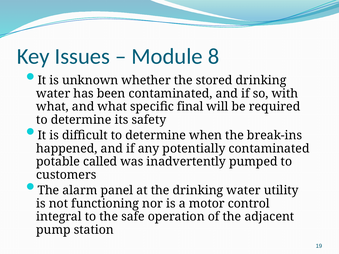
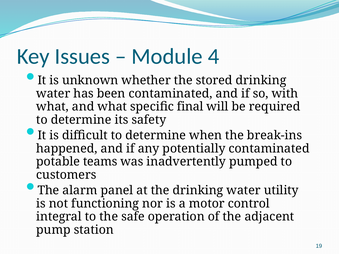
8: 8 -> 4 (213, 56)
called: called -> teams (100, 162)
